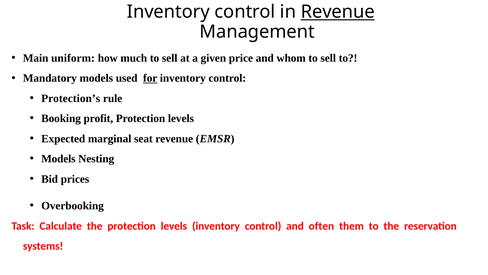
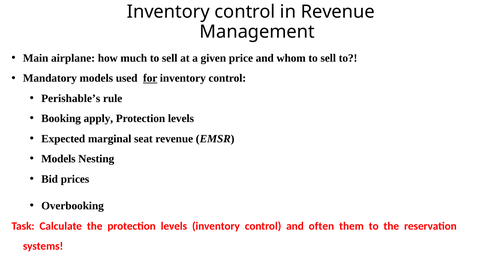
Revenue underline: present -> none (338, 12)
uniform: uniform -> airplane (73, 58)
Protection’s: Protection’s -> Perishable’s (71, 98)
profit: profit -> apply (98, 118)
